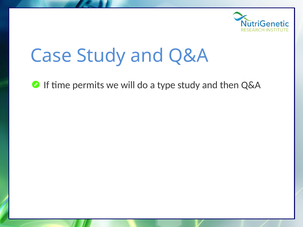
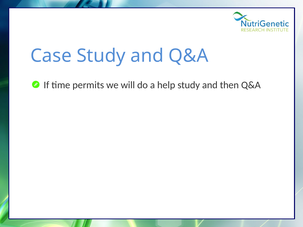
type: type -> help (166, 85)
